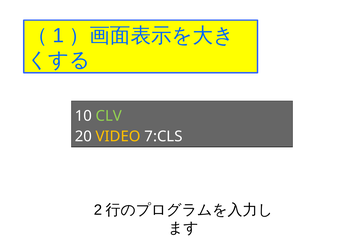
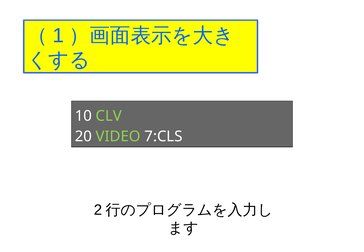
VIDEO colour: yellow -> light green (118, 137)
